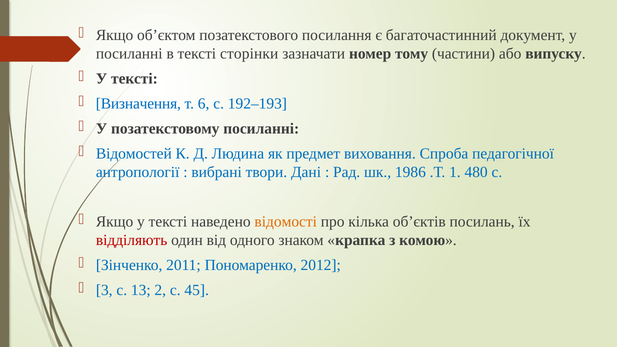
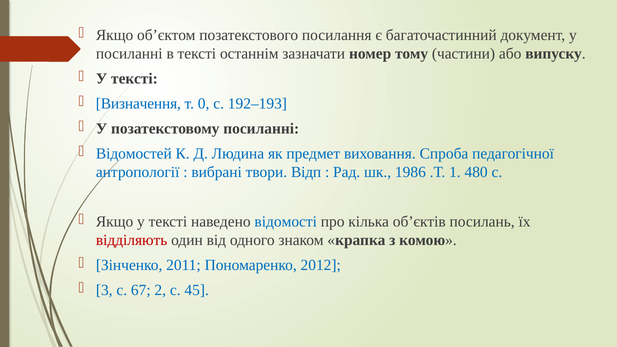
сторінки: сторінки -> останнім (249, 54)
6: 6 -> 0 (204, 104)
Дані: Дані -> Відп (306, 172)
відомості colour: orange -> blue (286, 222)
13: 13 -> 67 (141, 290)
